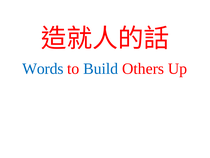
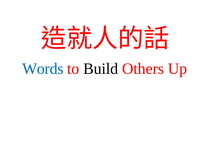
Build colour: blue -> black (101, 68)
